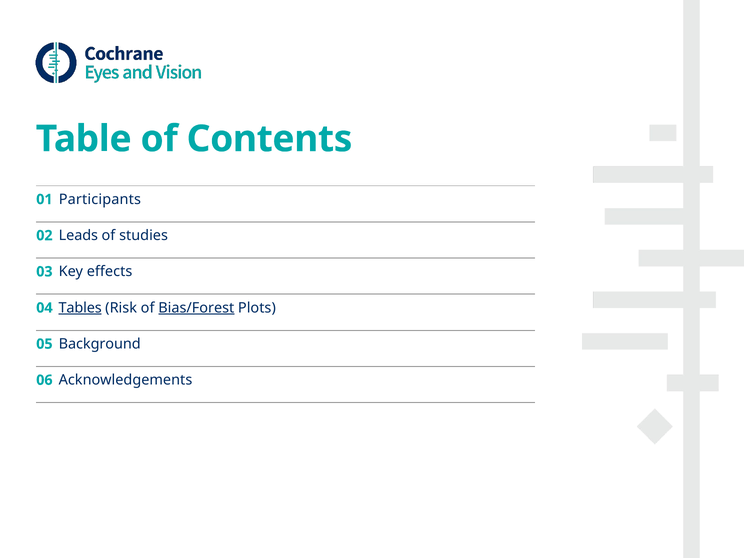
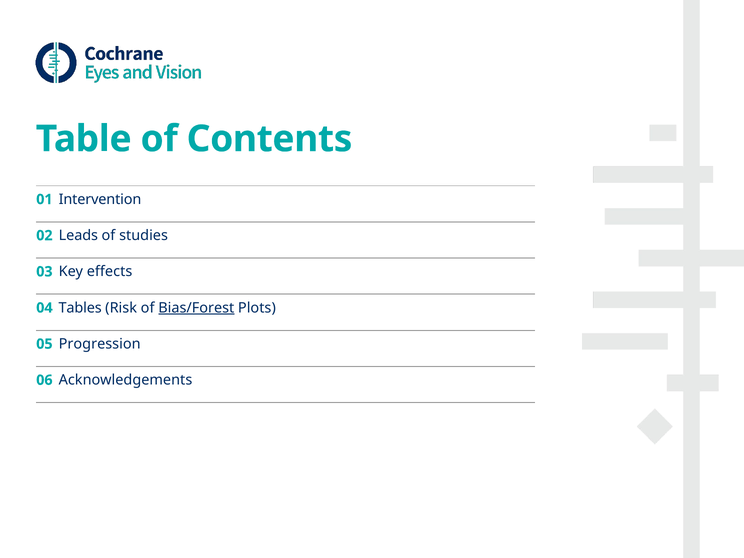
Participants: Participants -> Intervention (100, 199)
Tables underline: present -> none (80, 308)
Background: Background -> Progression (100, 344)
